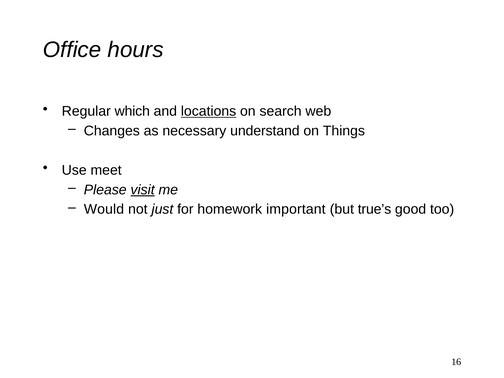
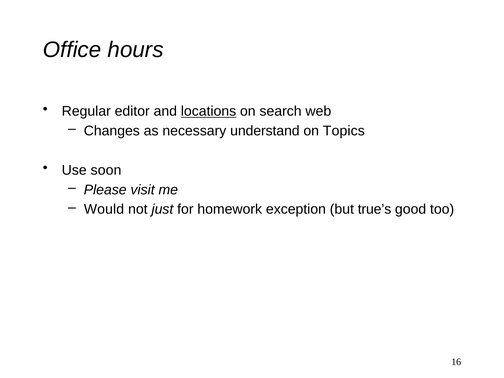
which: which -> editor (132, 111)
Things: Things -> Topics (344, 131)
meet: meet -> soon (106, 170)
visit underline: present -> none (143, 190)
important: important -> exception (296, 209)
